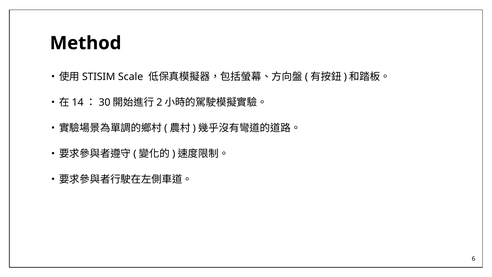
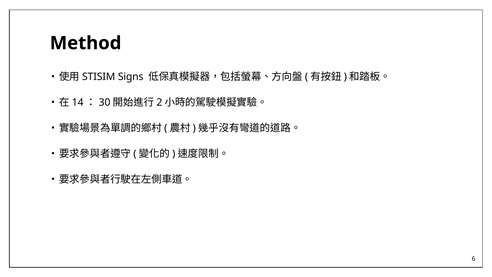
Scale: Scale -> Signs (131, 77)
